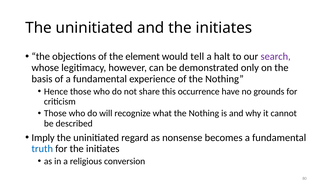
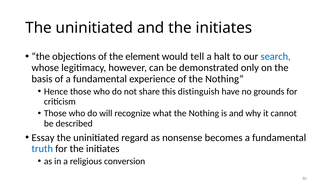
search colour: purple -> blue (276, 56)
occurrence: occurrence -> distinguish (199, 91)
Imply: Imply -> Essay (43, 137)
